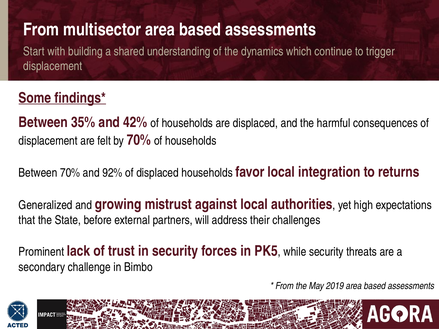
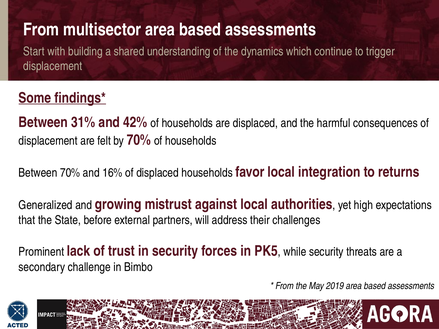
35%: 35% -> 31% (83, 122)
92%: 92% -> 16% (113, 173)
